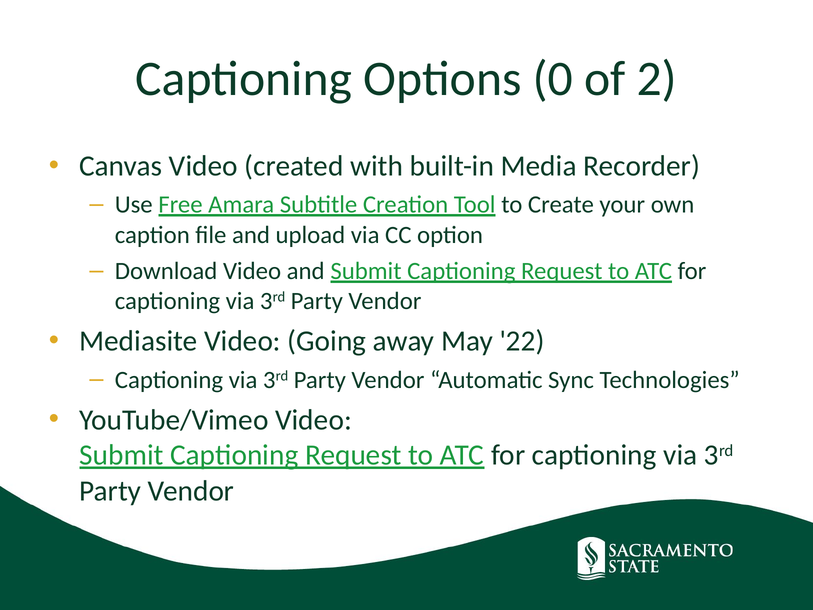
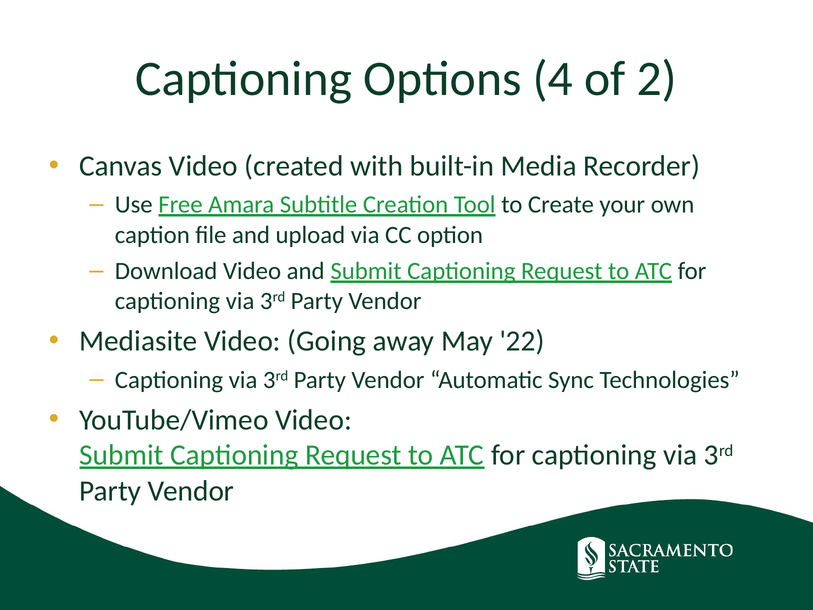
0: 0 -> 4 (553, 79)
